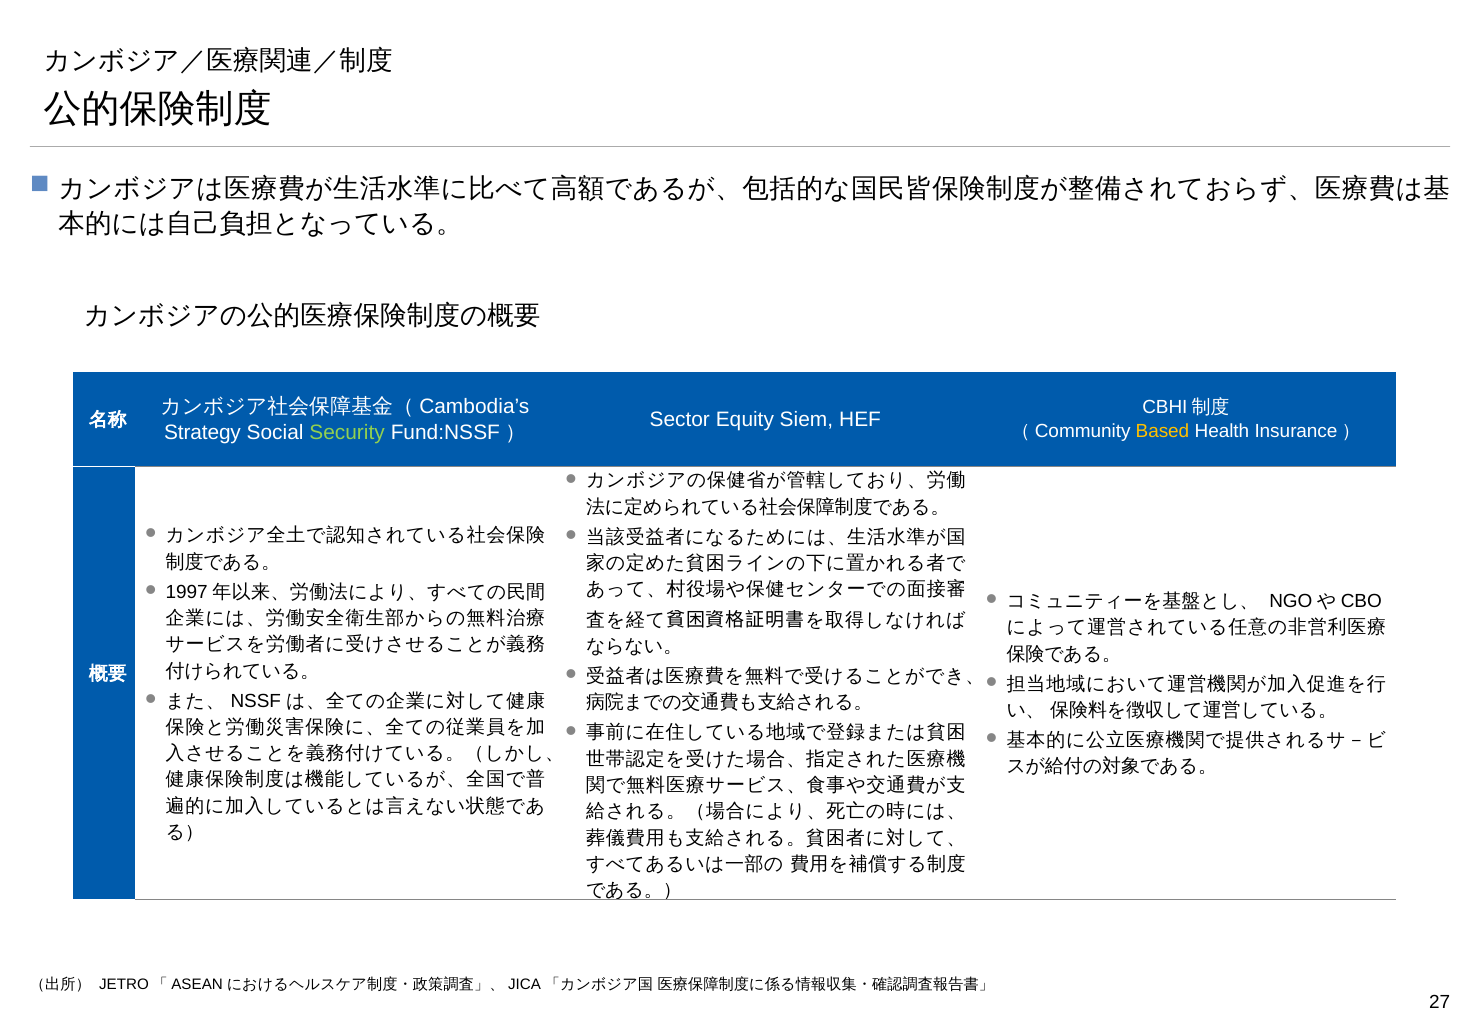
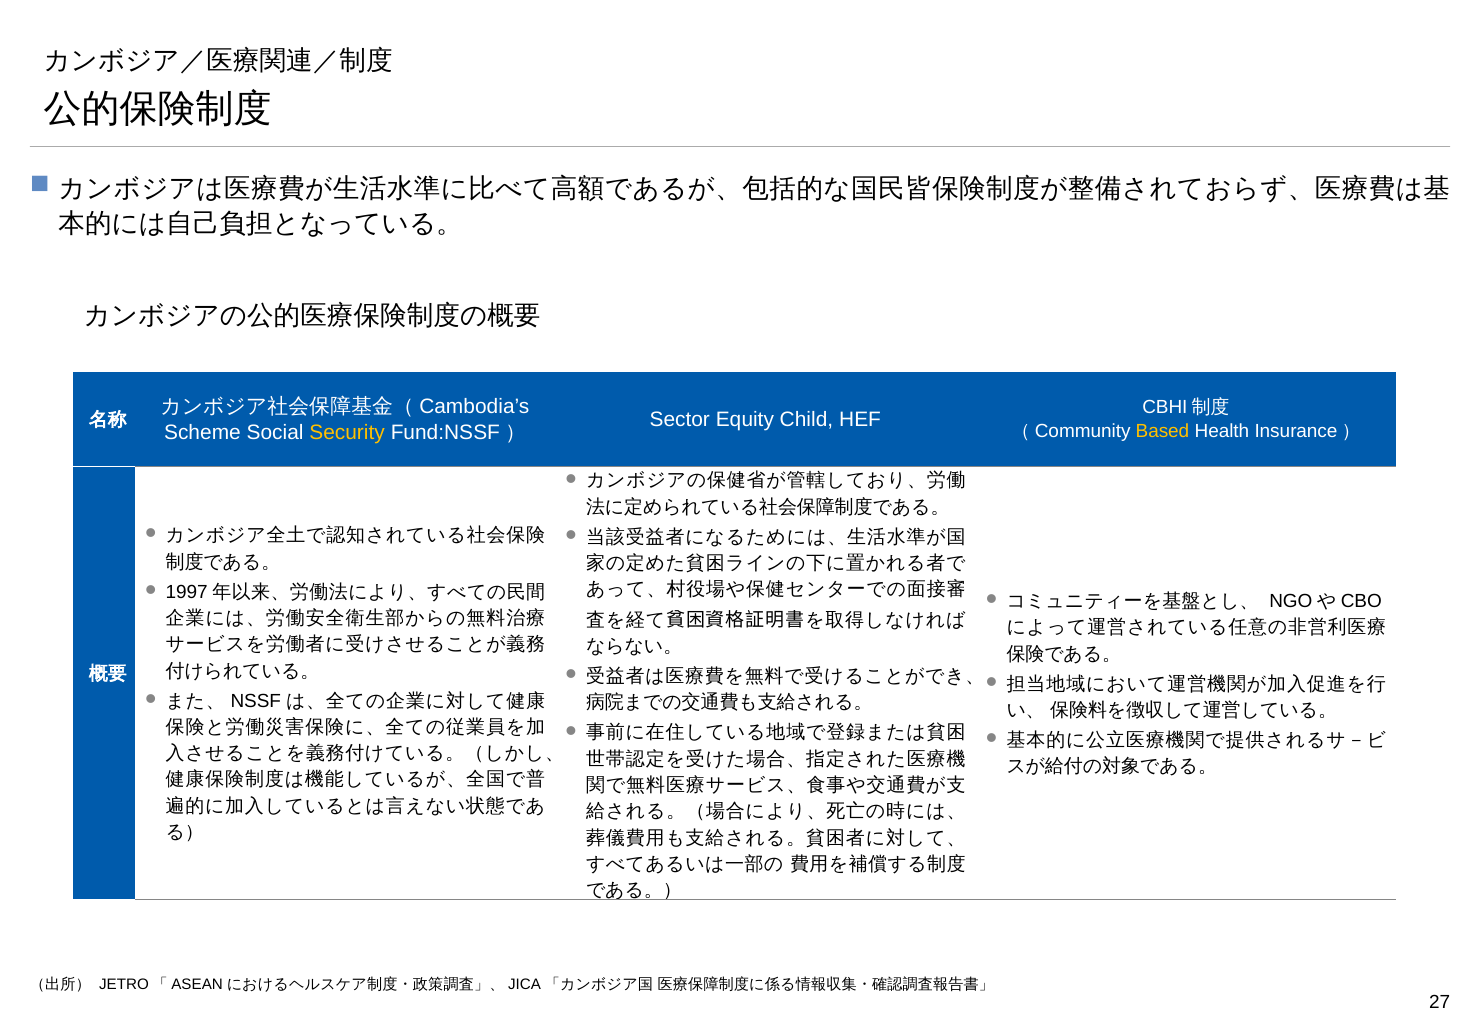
Siem: Siem -> Child (806, 420)
Strategy: Strategy -> Scheme (202, 433)
Security colour: light green -> yellow (347, 433)
